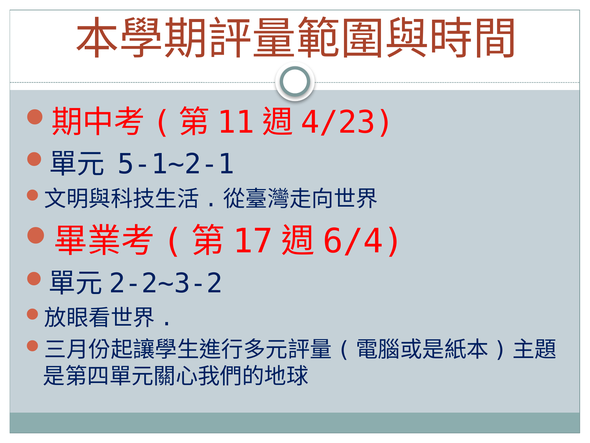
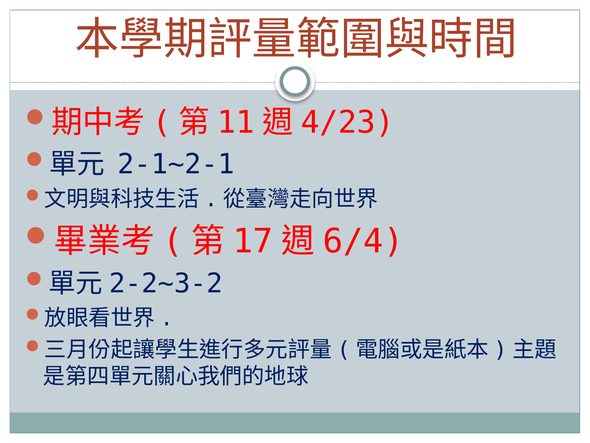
5-1~2-1: 5-1~2-1 -> 2-1~2-1 (176, 164)
